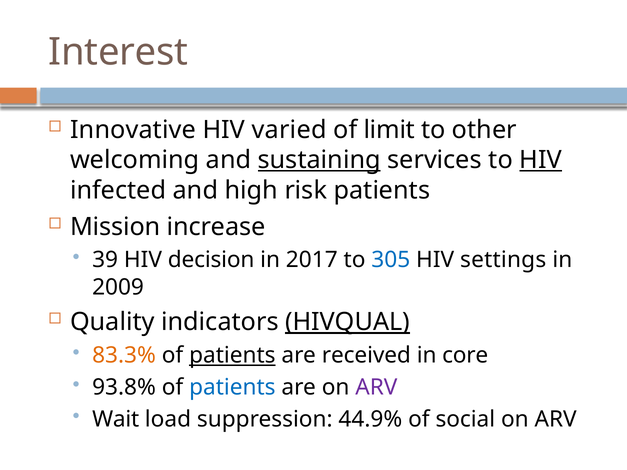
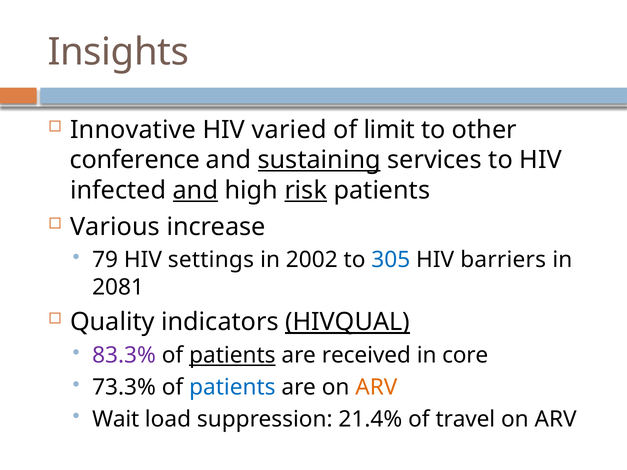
Interest: Interest -> Insights (118, 52)
welcoming: welcoming -> conference (135, 160)
HIV underline: present -> none (541, 160)
and underline: none -> present (195, 190)
risk underline: none -> present (306, 190)
Mission: Mission -> Various (115, 227)
39: 39 -> 79 (105, 260)
decision: decision -> settings (211, 260)
2017: 2017 -> 2002 (312, 260)
settings: settings -> barriers (503, 260)
2009: 2009 -> 2081 (118, 287)
83.3% colour: orange -> purple (124, 356)
93.8%: 93.8% -> 73.3% (124, 388)
ARV colour: purple -> orange (376, 388)
44.9%: 44.9% -> 21.4% (370, 420)
social: social -> travel (465, 420)
